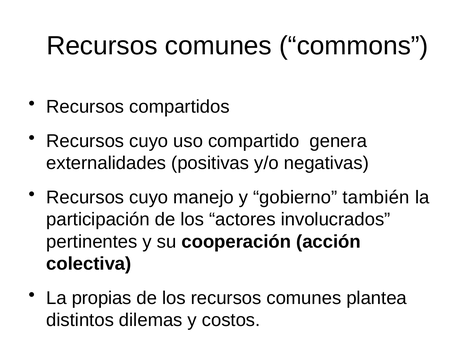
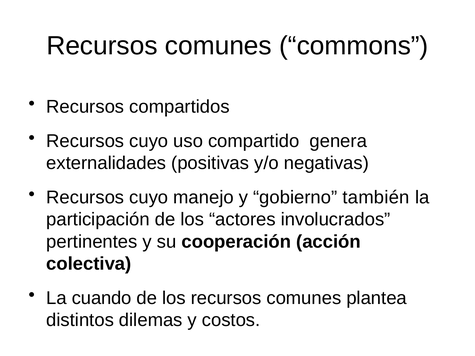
propias: propias -> cuando (102, 298)
